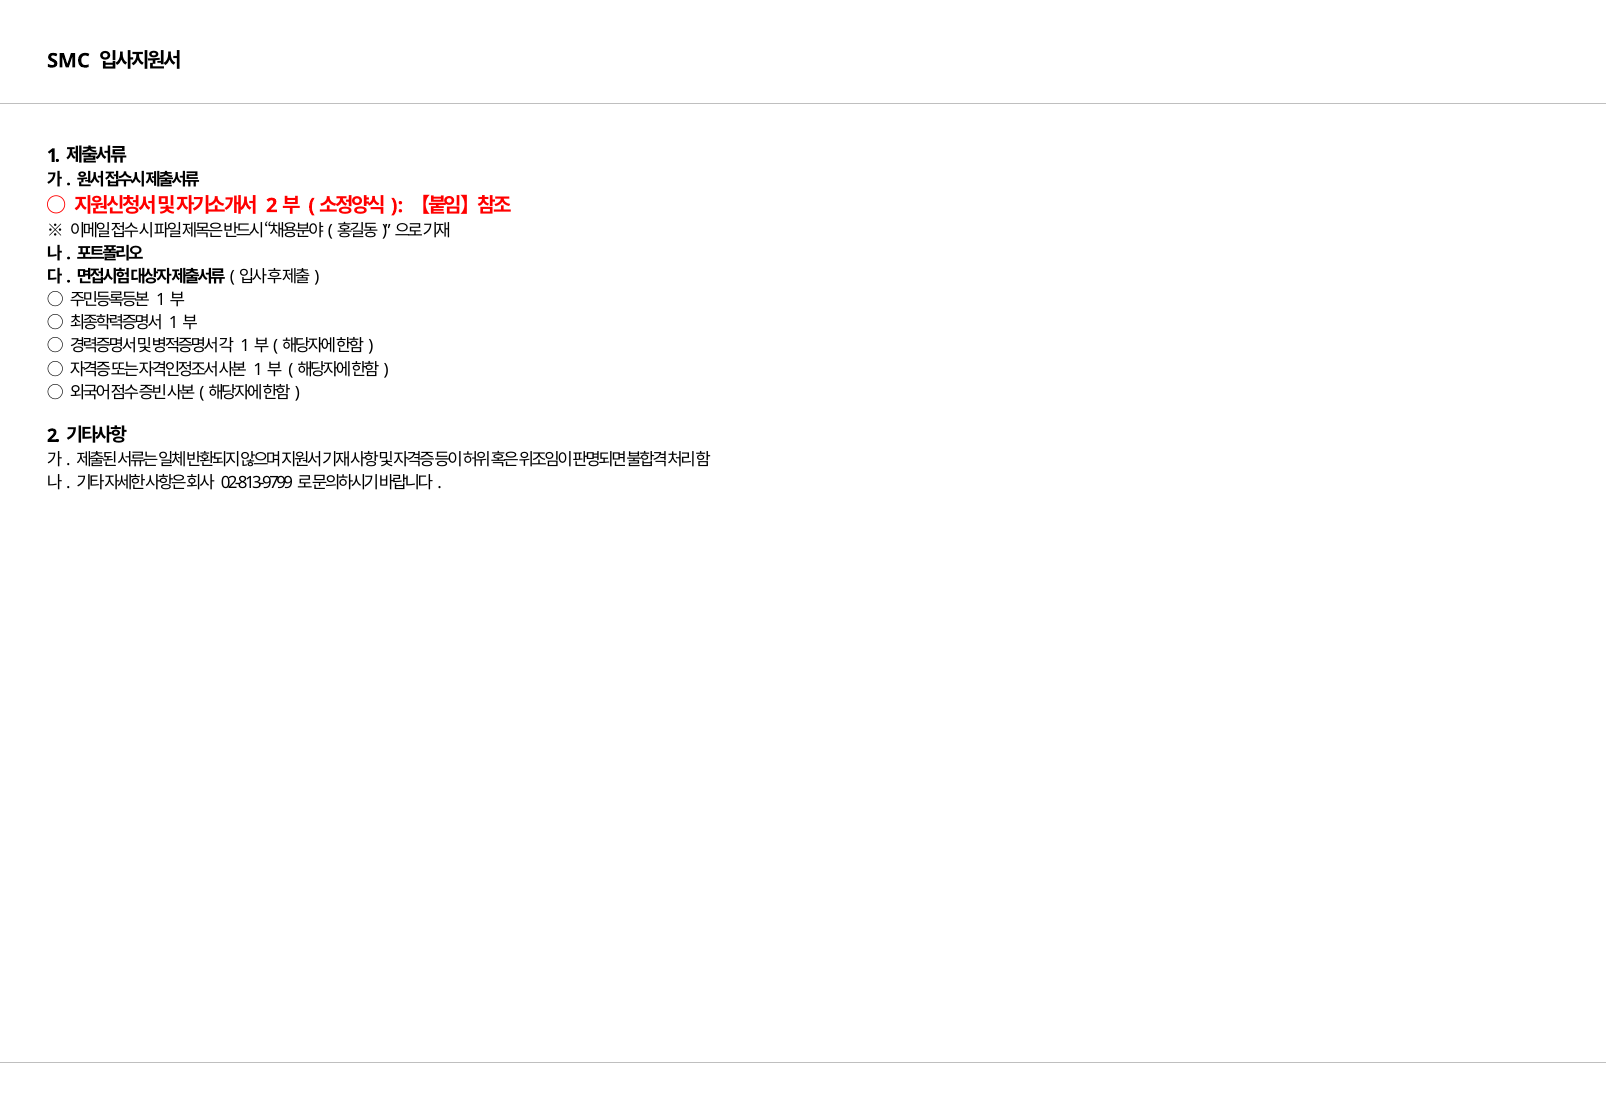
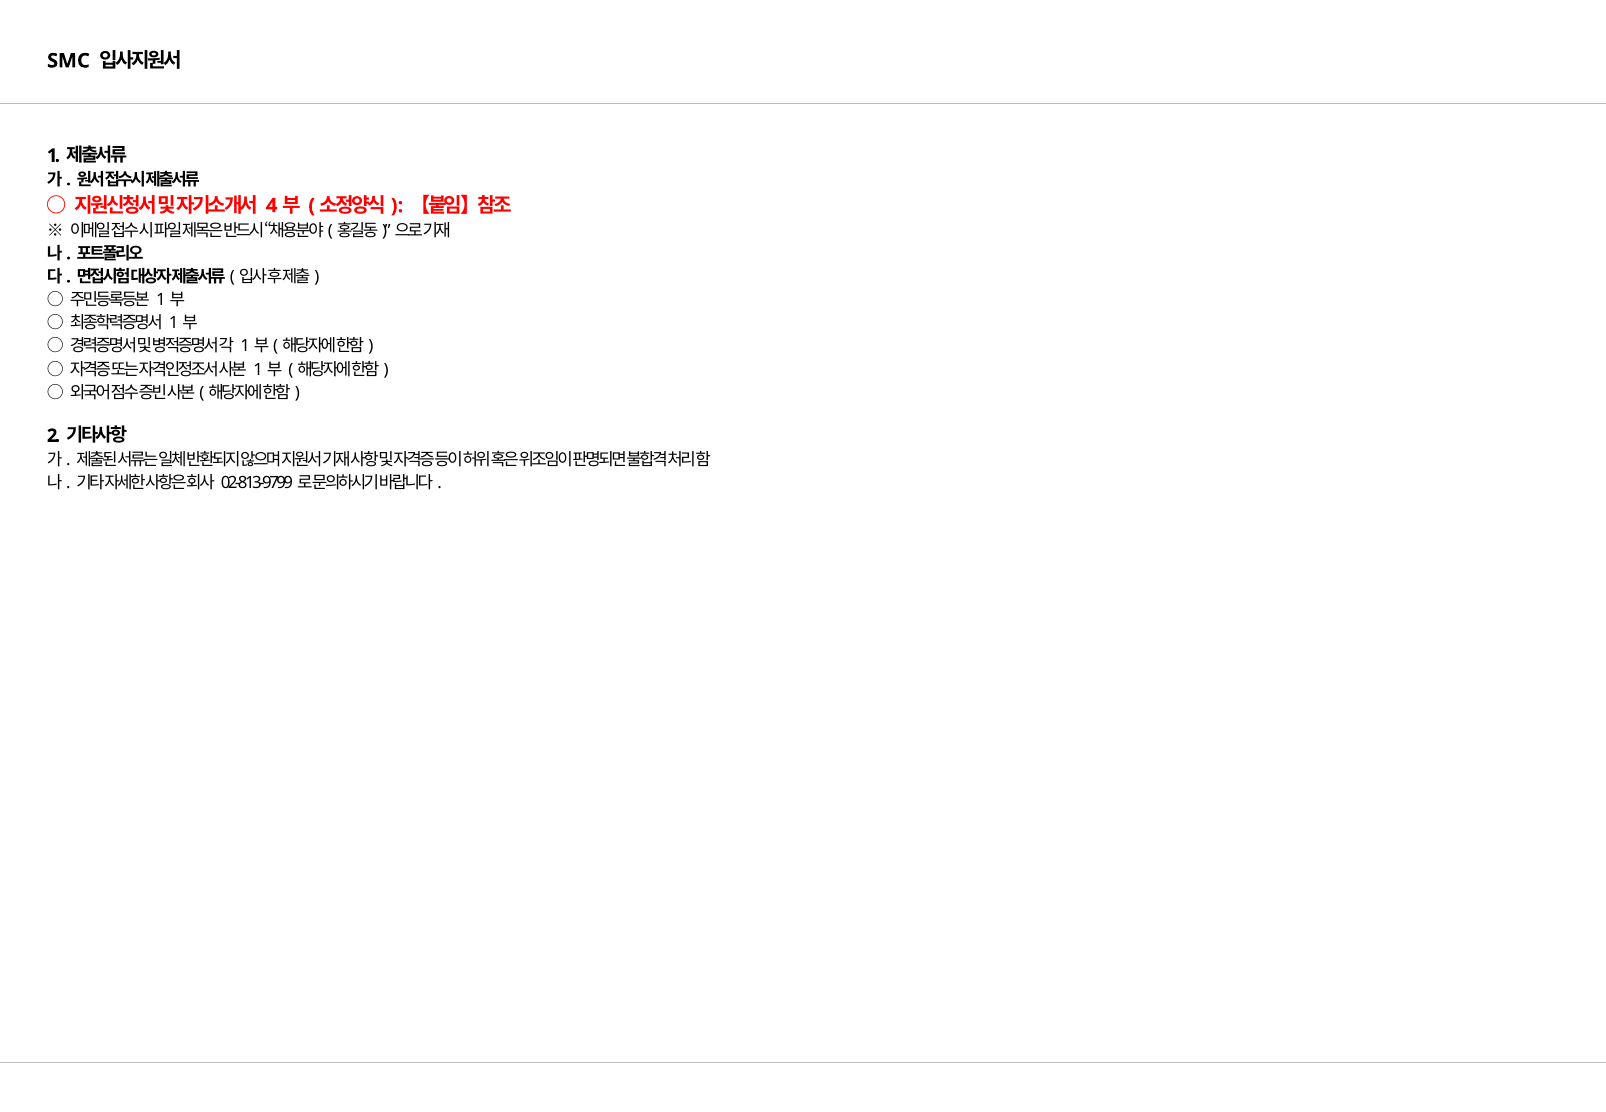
2: 2 -> 4 (272, 206)
